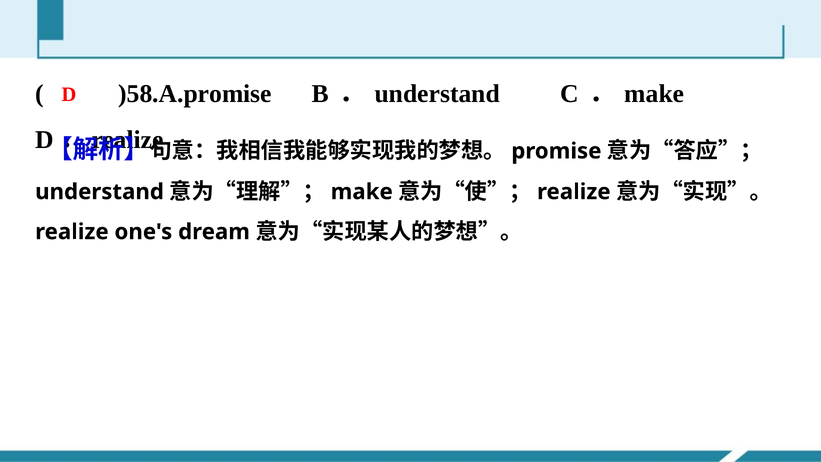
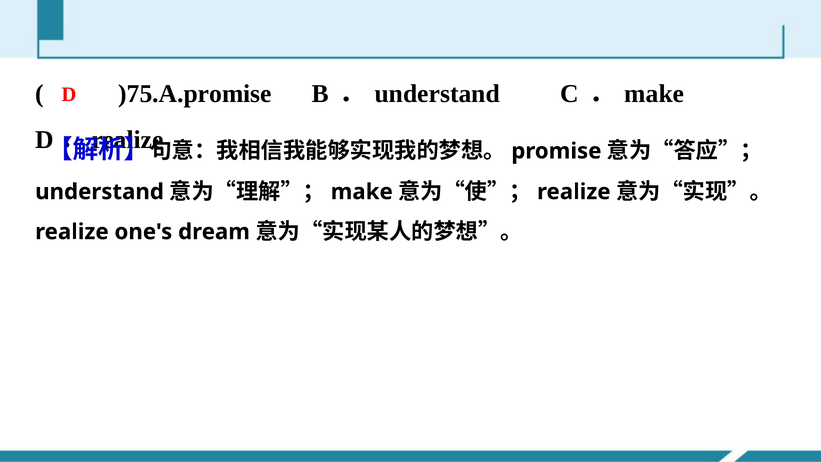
)58.A.promise: )58.A.promise -> )75.A.promise (195, 94)
